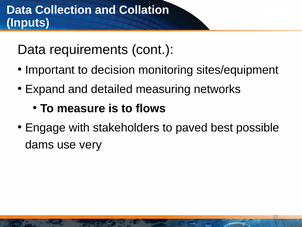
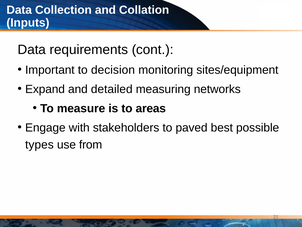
flows: flows -> areas (151, 108)
dams: dams -> types (39, 144)
very: very -> from (91, 144)
